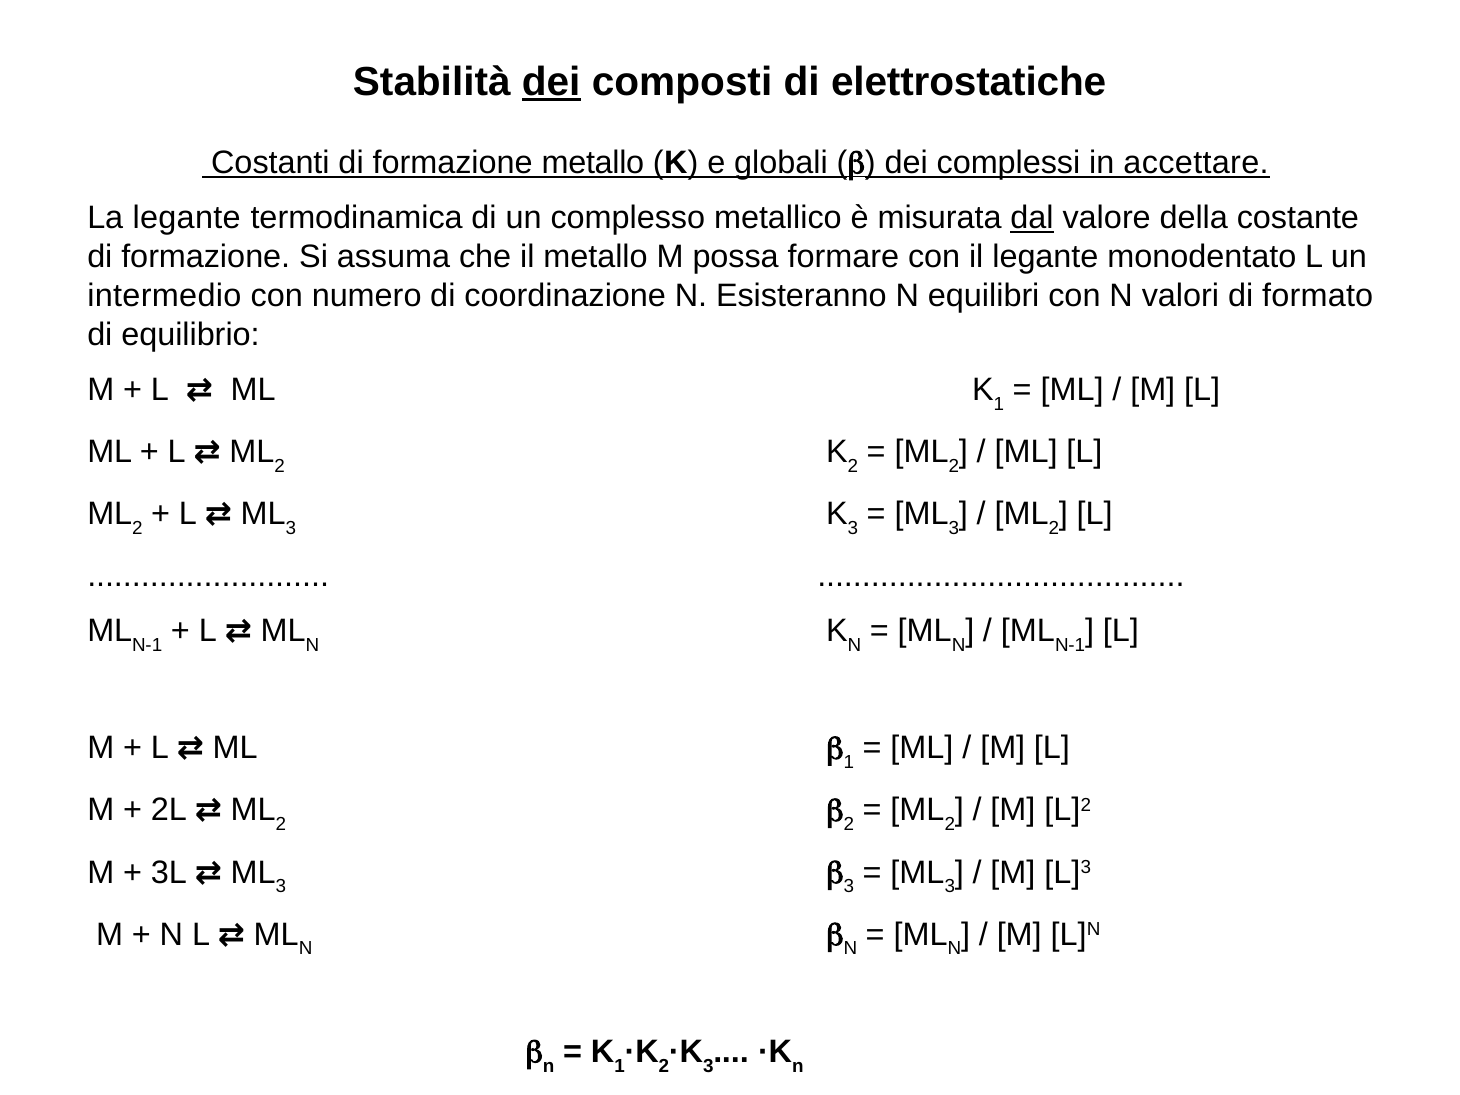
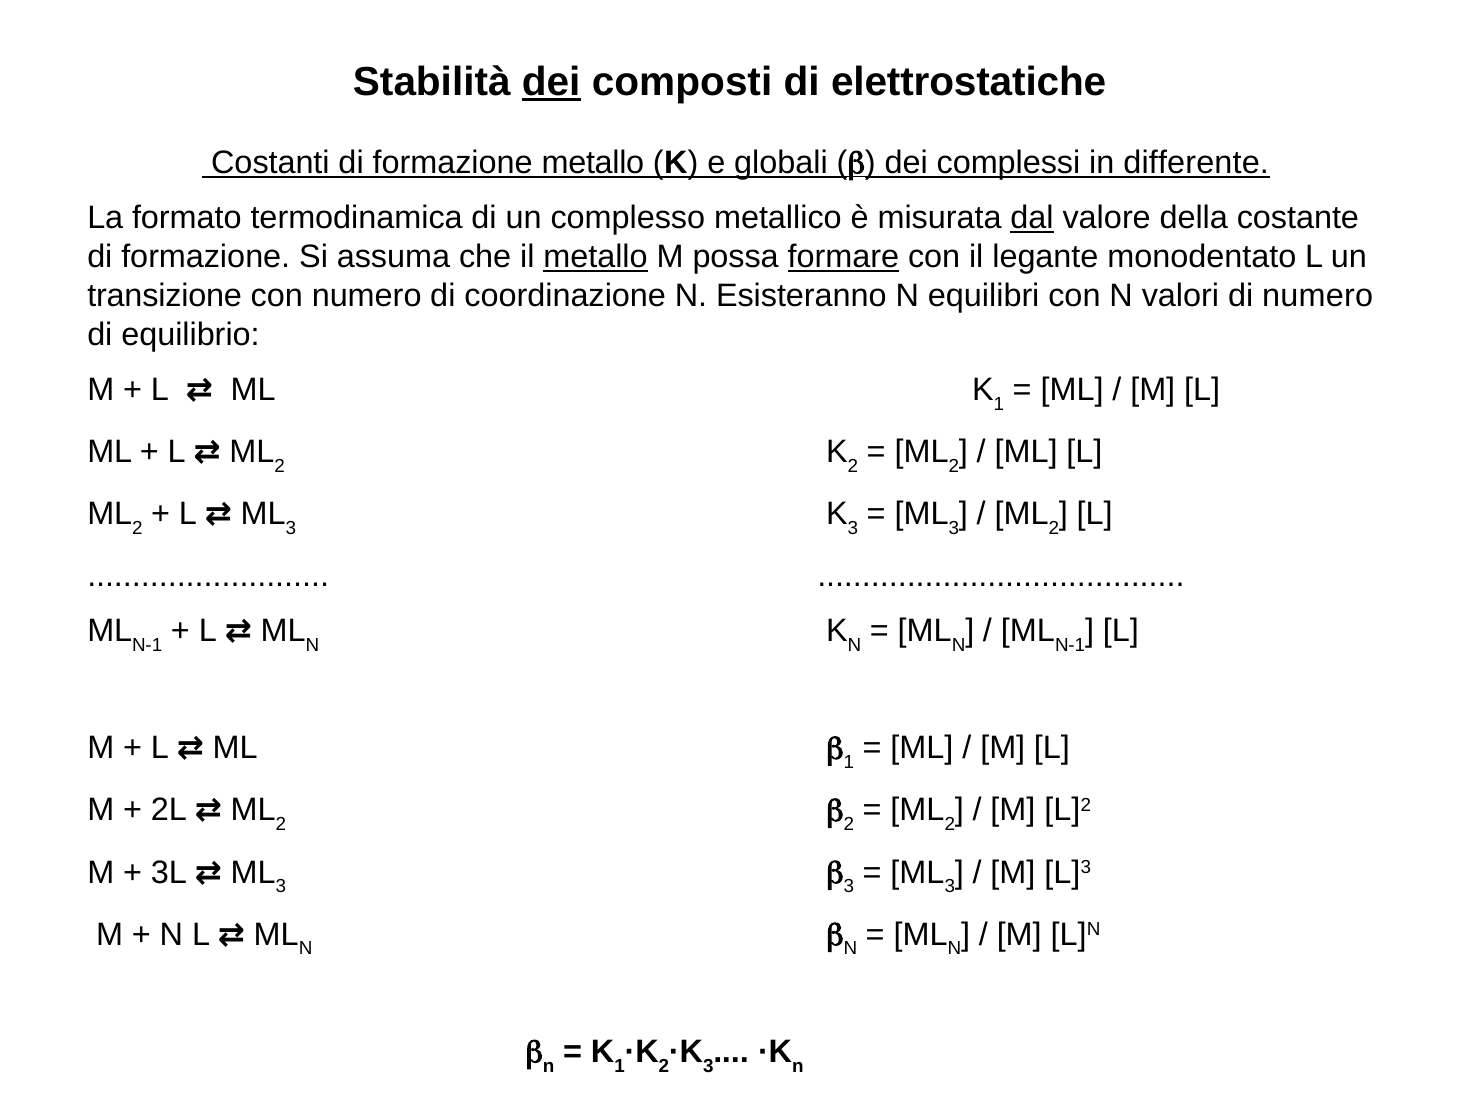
accettare: accettare -> differente (1196, 163)
La legante: legante -> formato (187, 218)
metallo underline: none -> present (596, 257)
formare underline: none -> present (843, 257)
intermedio: intermedio -> transizione (165, 296)
di formato: formato -> numero (1318, 296)
